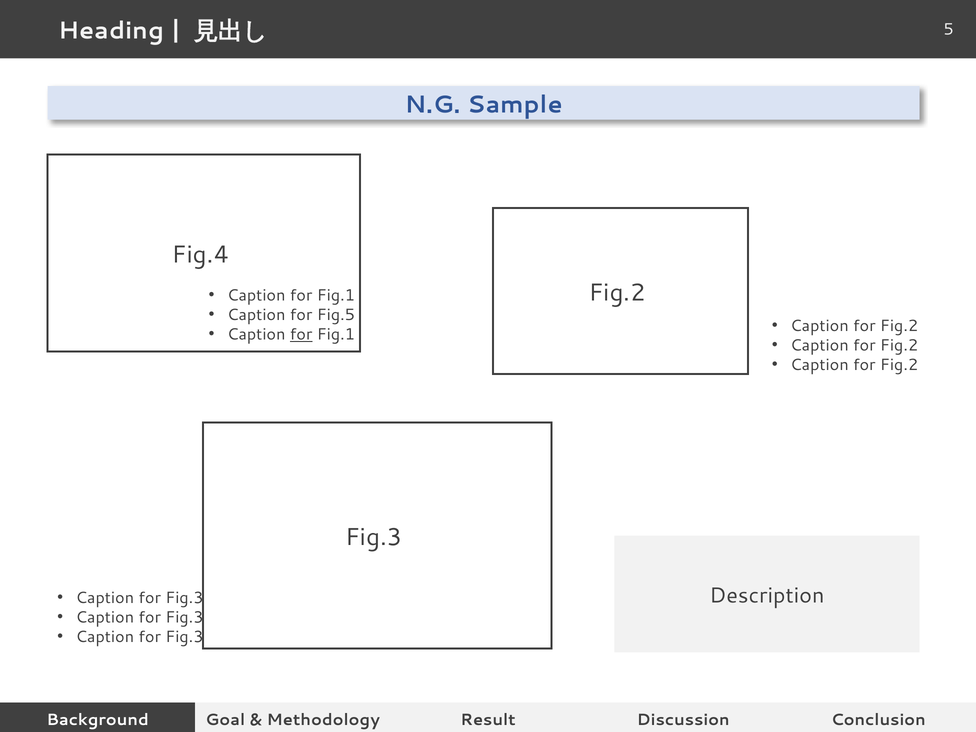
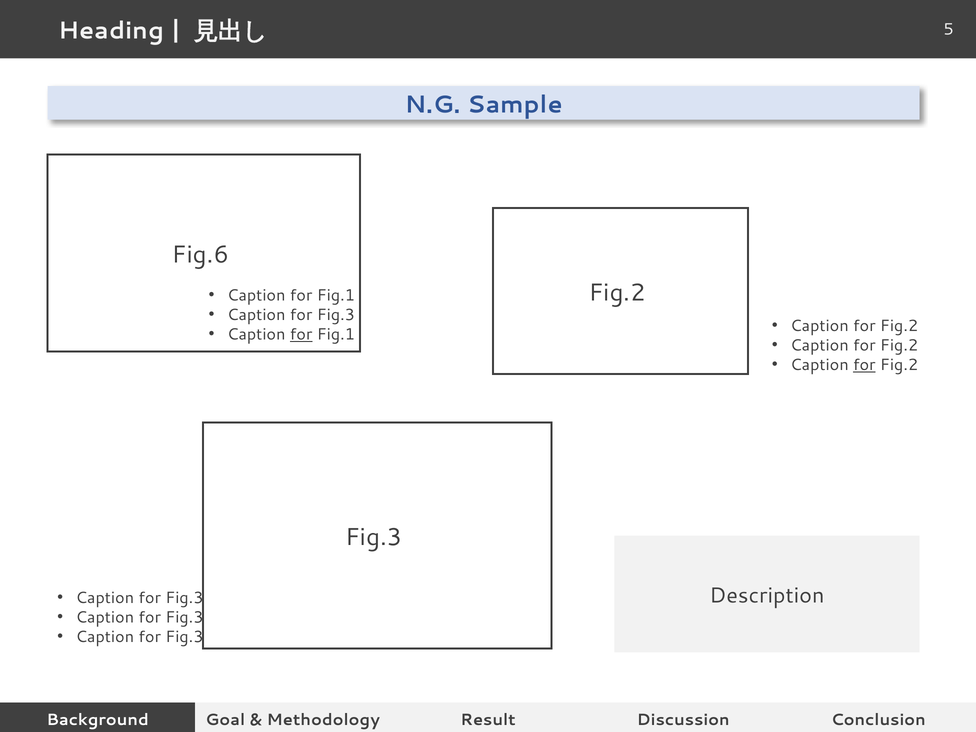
Fig.4: Fig.4 -> Fig.6 (200, 255)
Fig.5: Fig.5 -> Fig.3 (336, 315)
for underline: none -> present (864, 365)
